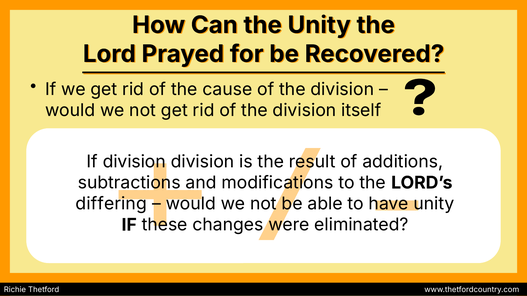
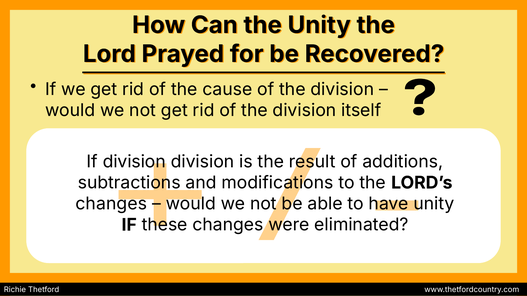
differing: differing -> changes (111, 204)
